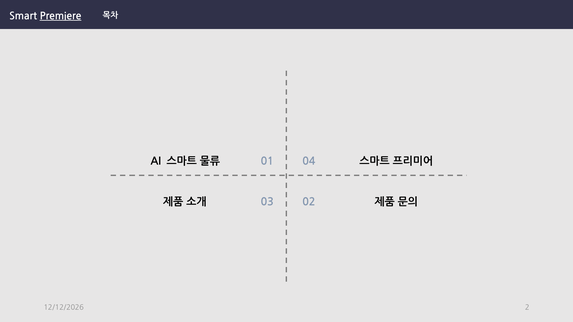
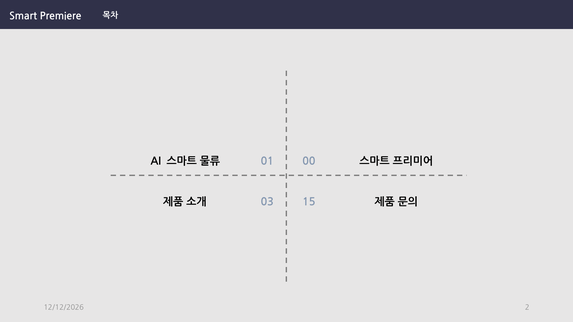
Premiere underline: present -> none (61, 16)
04: 04 -> 00 (309, 161)
02: 02 -> 15 (309, 202)
